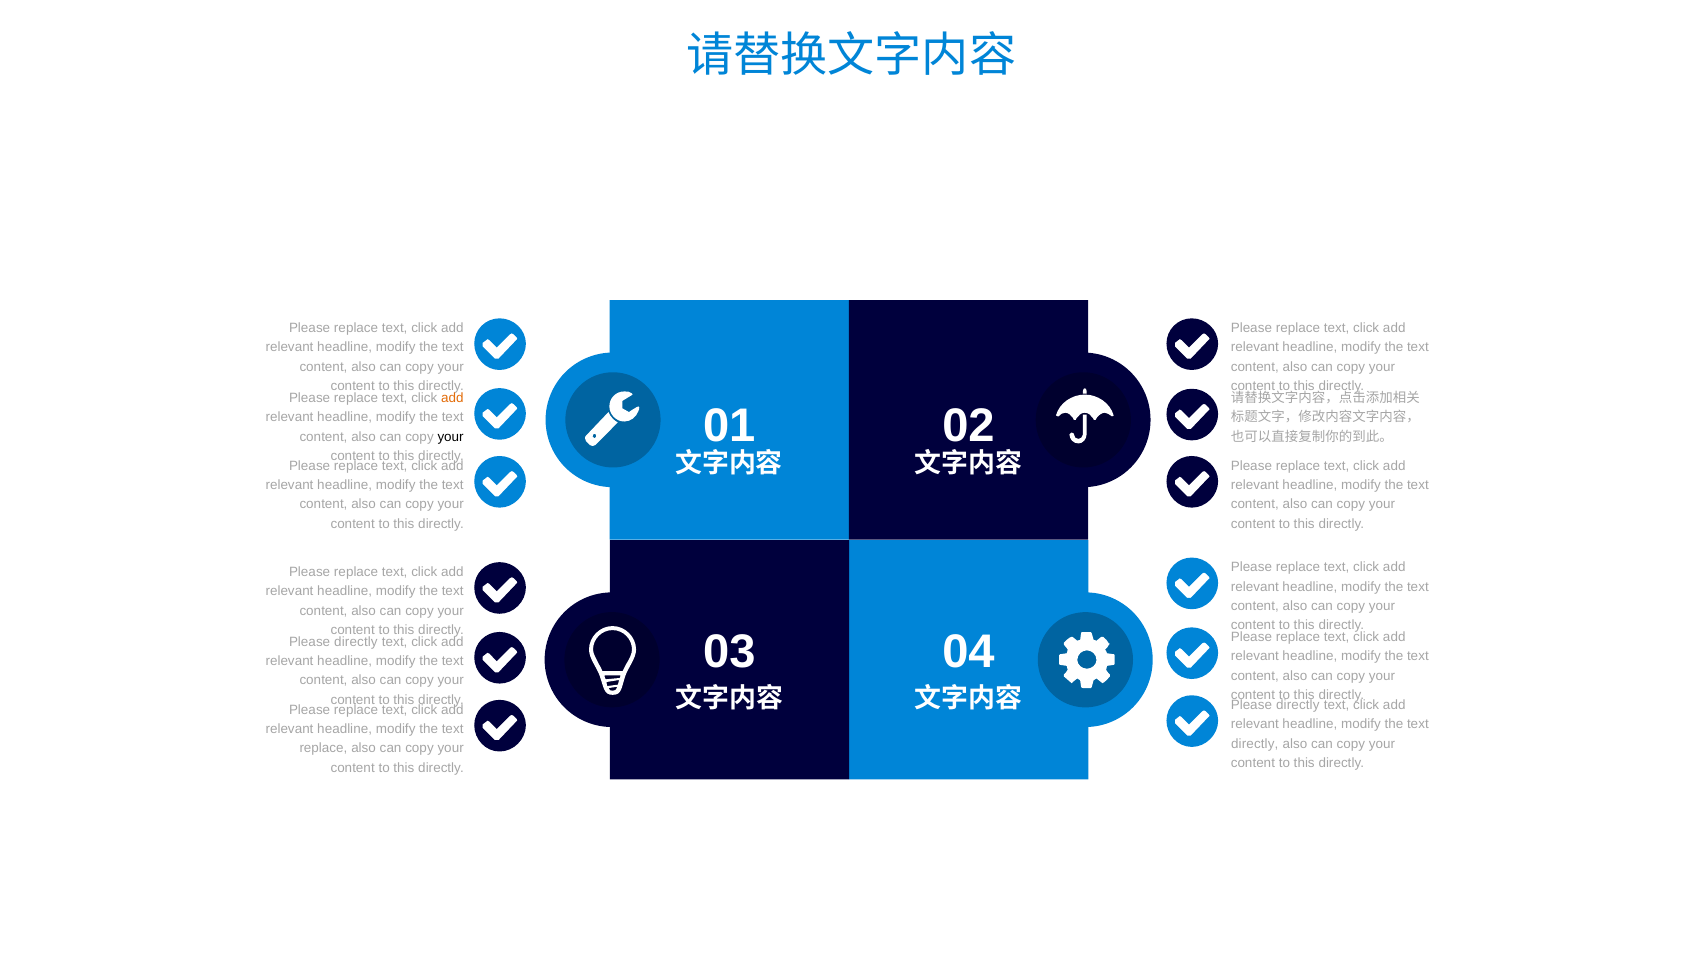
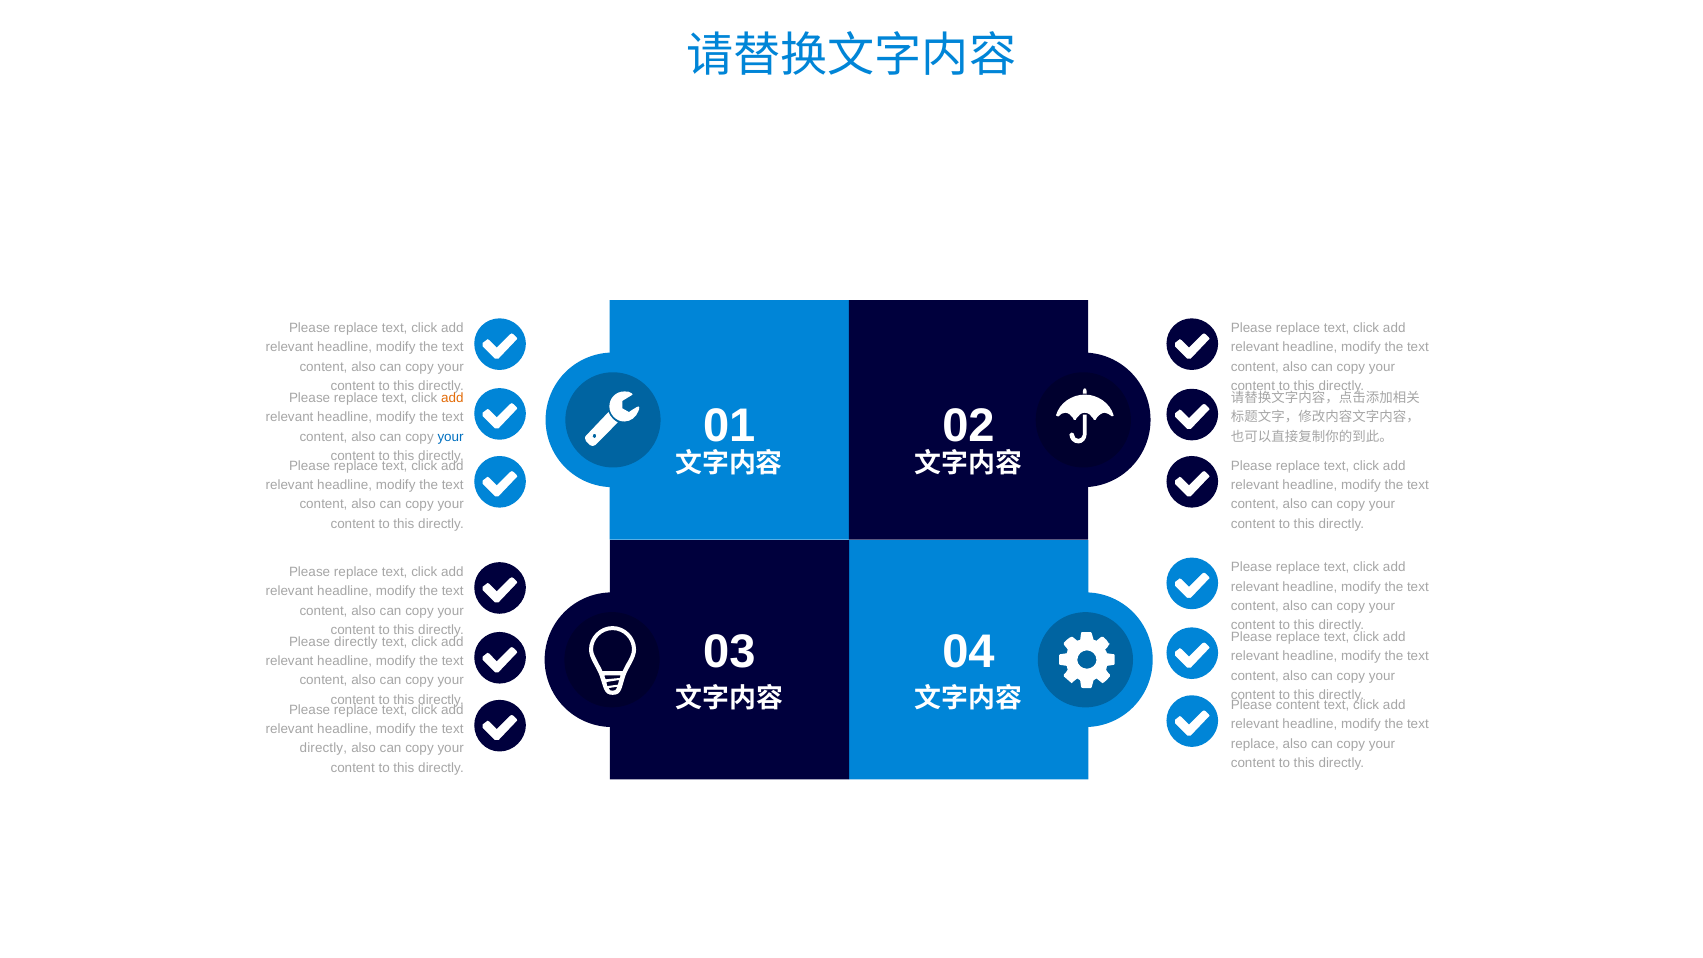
your colour: black -> blue (451, 437)
directly: directly -> content (1298, 705)
directly: directly -> replace (1255, 744)
replace: replace -> directly (323, 748)
